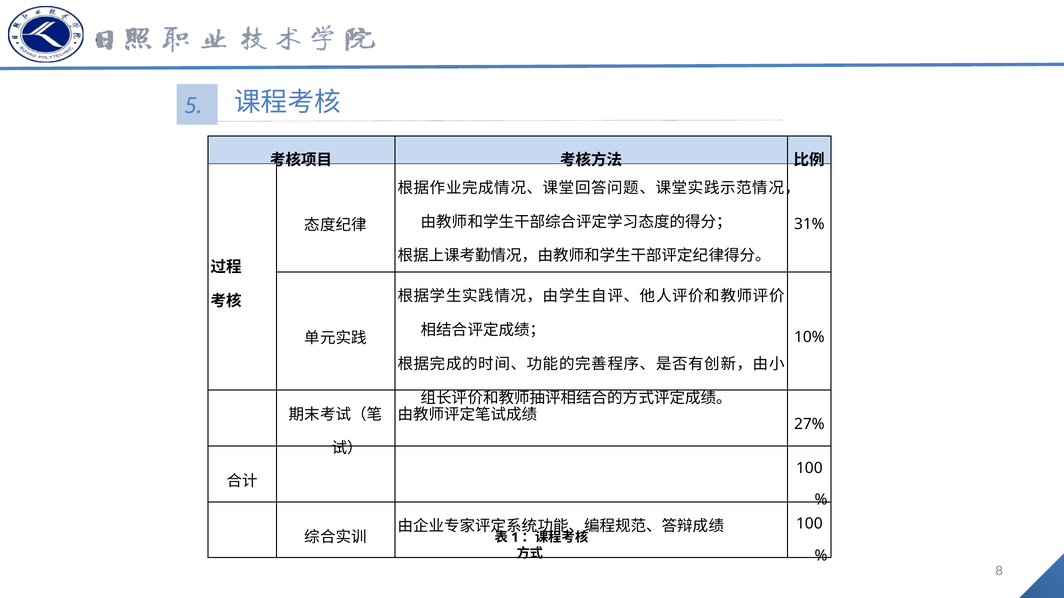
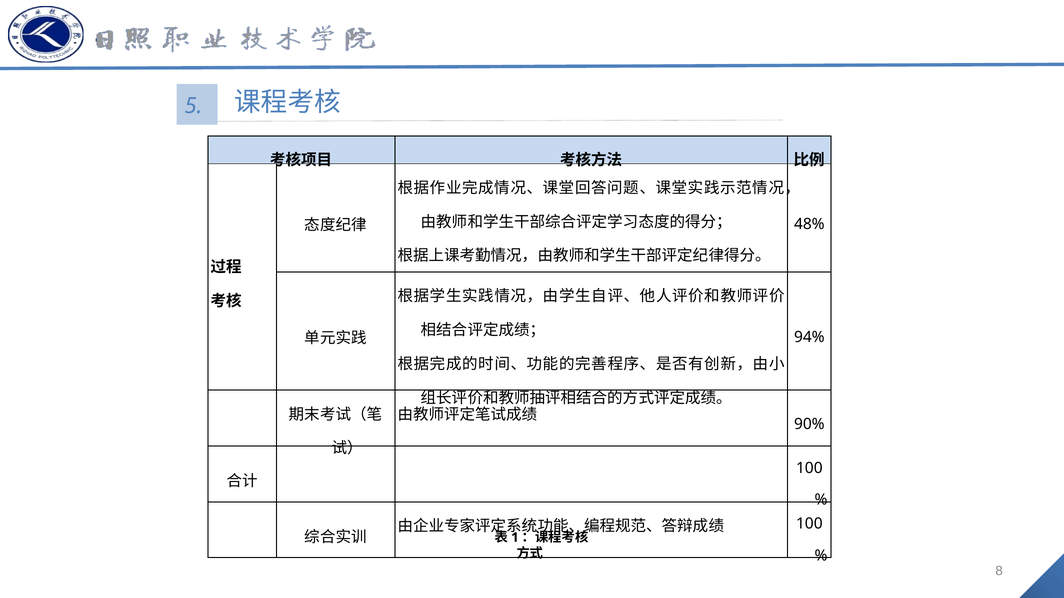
31%: 31% -> 48% (809, 224)
10%: 10% -> 94% (809, 338)
27%: 27% -> 90% (809, 425)
